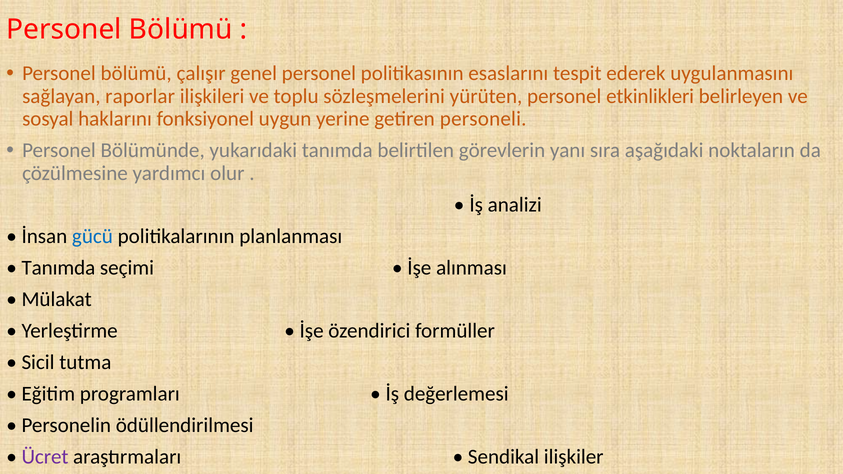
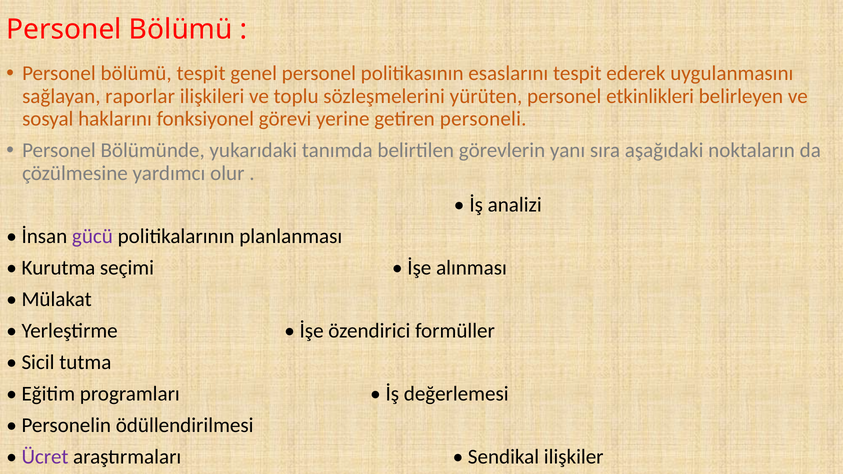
bölümü çalışır: çalışır -> tespit (201, 73)
uygun: uygun -> görevi (285, 119)
gücü colour: blue -> purple (92, 236)
Tanımda: Tanımda -> Kurutma (58, 268)
